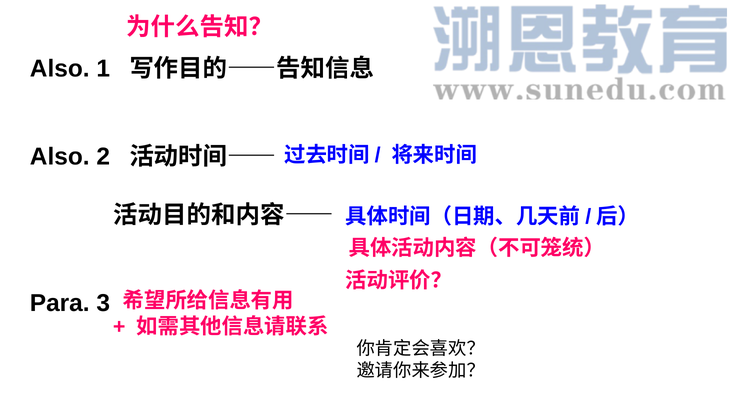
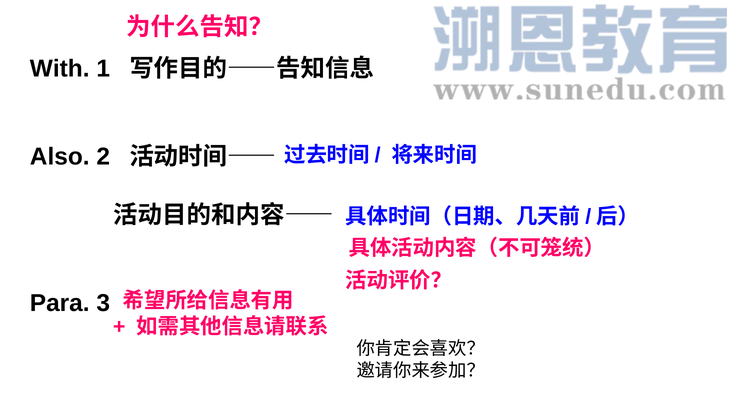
Also: Also -> With (60, 69)
